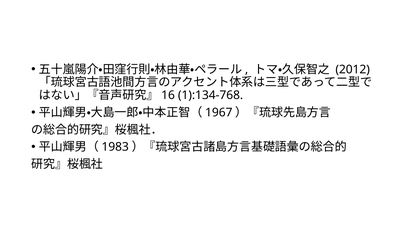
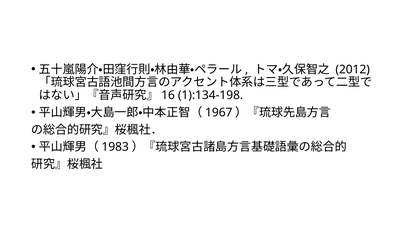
1):134-768: 1):134-768 -> 1):134-198 (211, 95)
